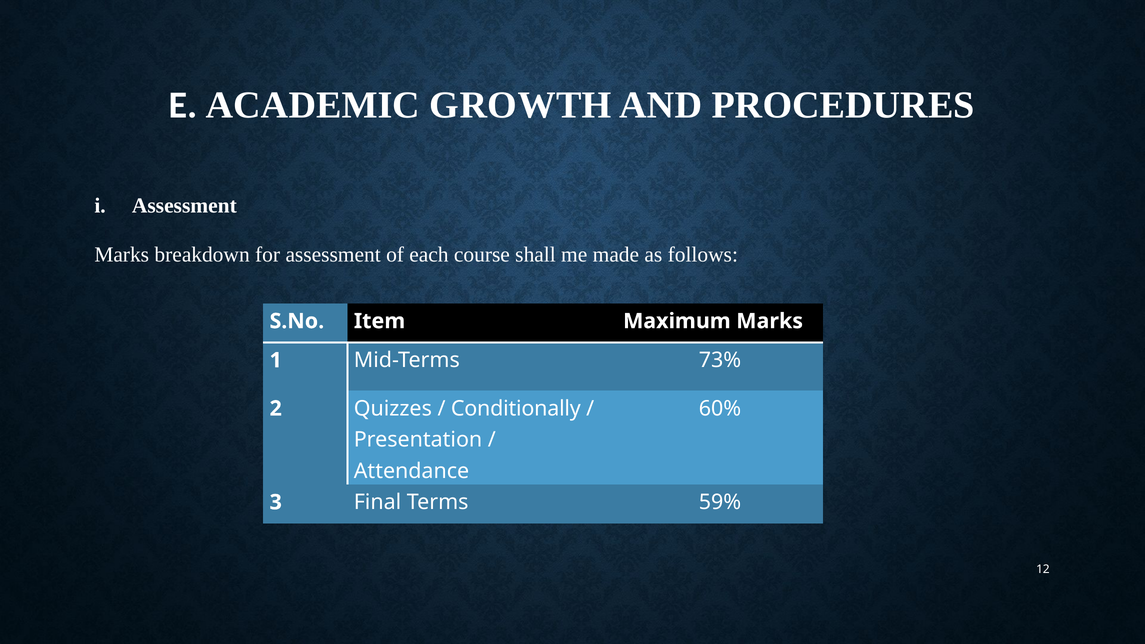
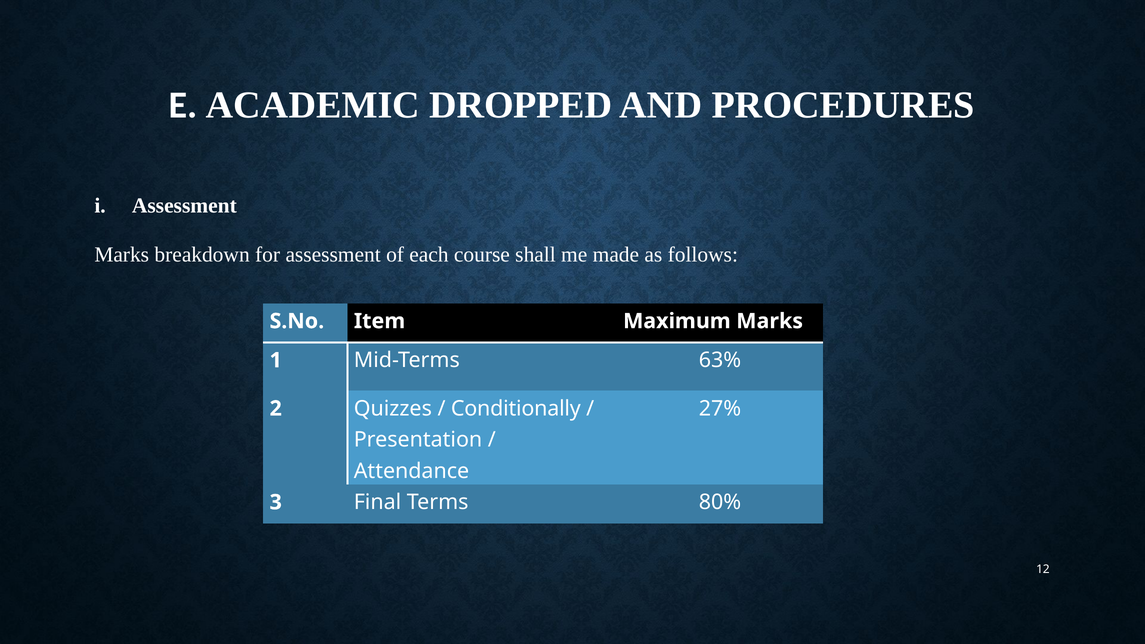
GROWTH: GROWTH -> DROPPED (521, 105)
73%: 73% -> 63% (720, 360)
60%: 60% -> 27% (720, 409)
59%: 59% -> 80% (720, 502)
